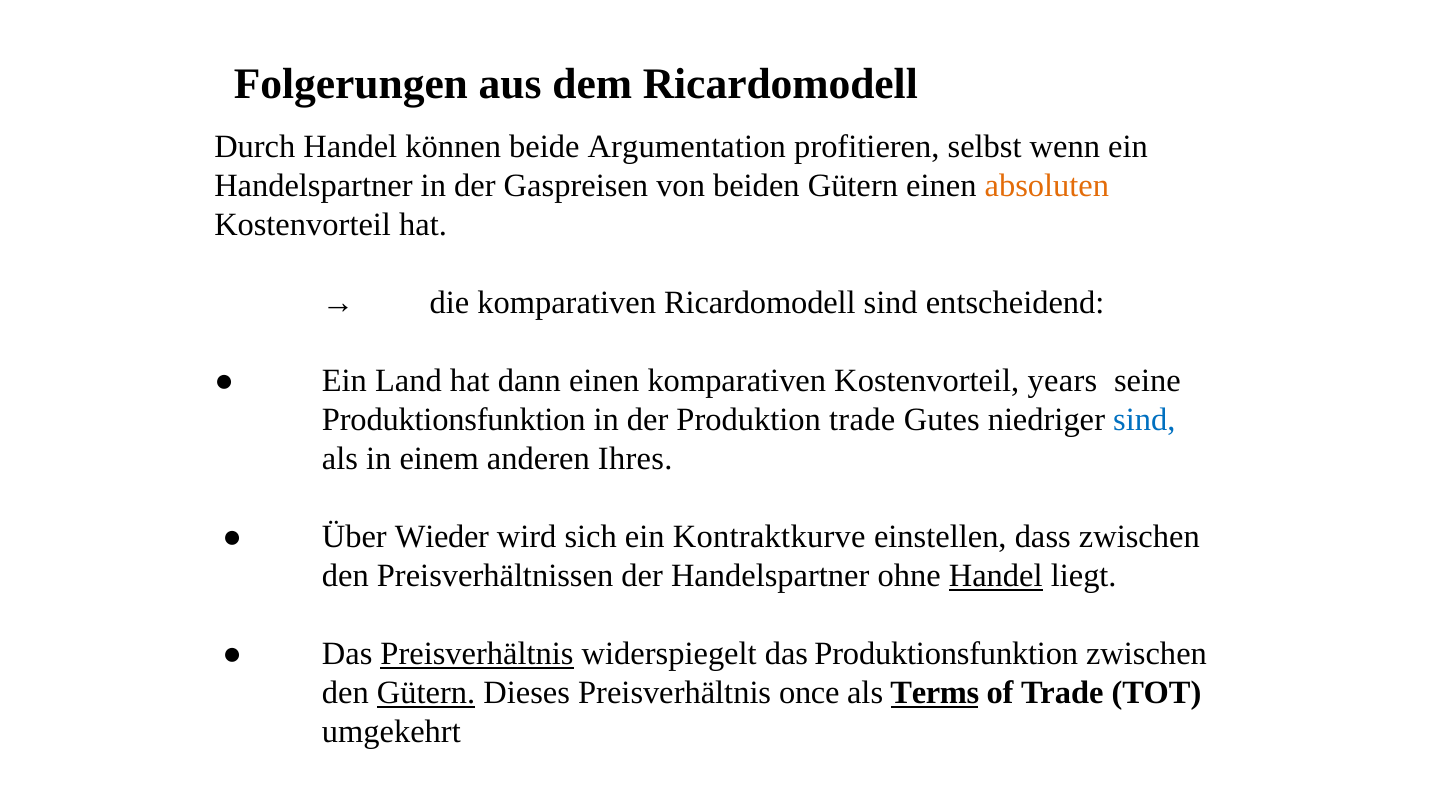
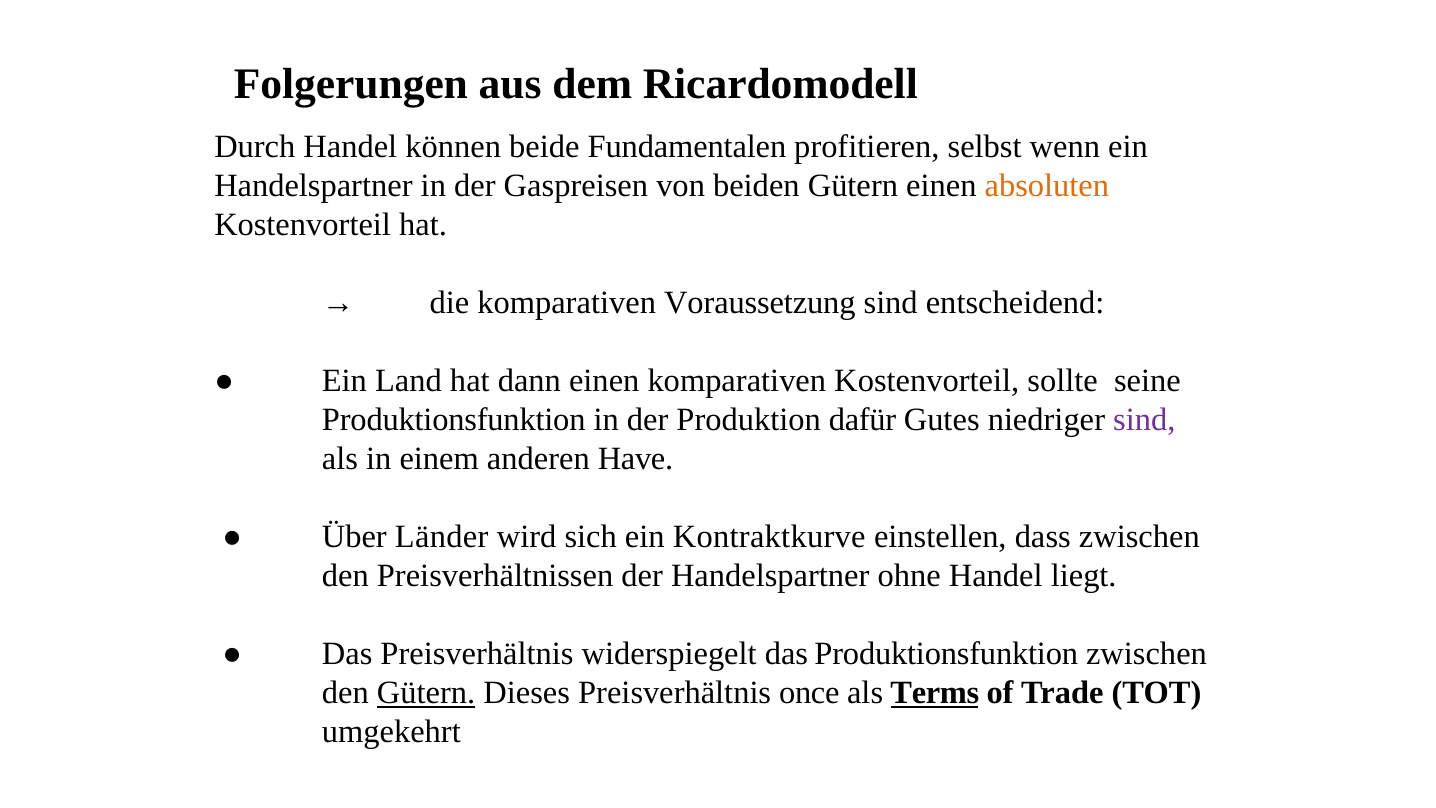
Argumentation: Argumentation -> Fundamentalen (687, 146)
komparativen Ricardomodell: Ricardomodell -> Voraussetzung (760, 302)
years: years -> sollte (1063, 380)
Produktion trade: trade -> dafür (862, 419)
sind colour: blue -> purple (1144, 419)
Ihres: Ihres -> Have (635, 458)
Wieder: Wieder -> Länder (442, 536)
Handel underline: present -> none (996, 575)
Preisverhältnis underline: present -> none (477, 653)
